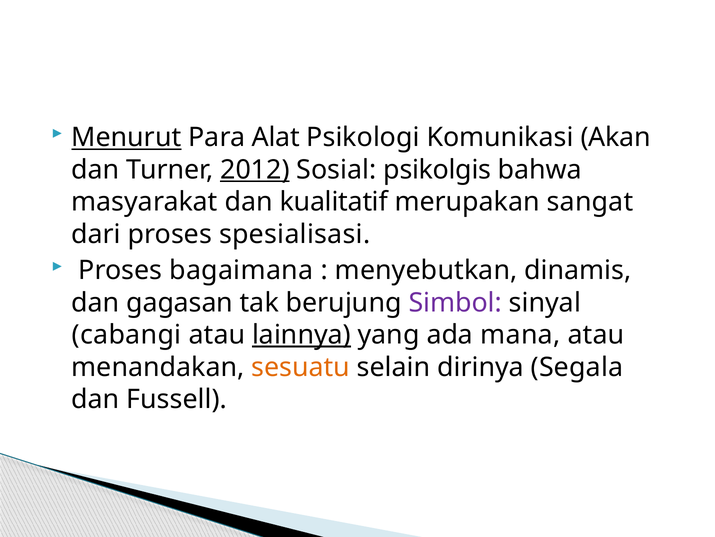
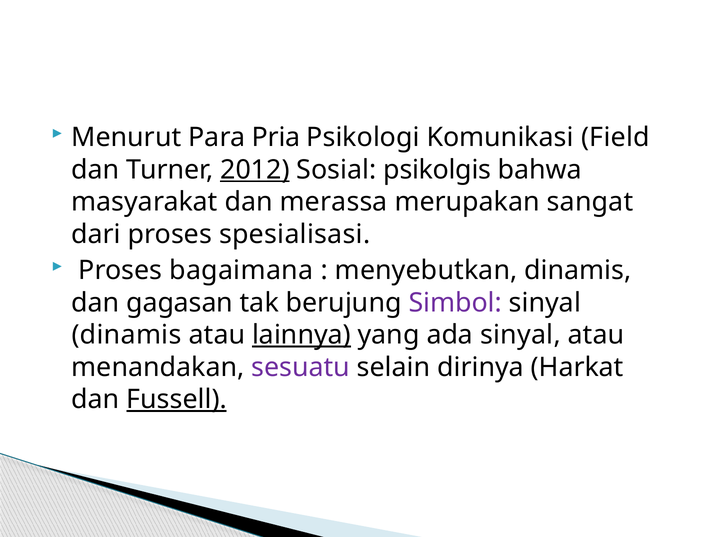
Menurut underline: present -> none (126, 137)
Alat: Alat -> Pria (276, 137)
Akan: Akan -> Field (615, 137)
kualitatif: kualitatif -> merassa (334, 202)
cabangi: cabangi -> dinamis (126, 335)
ada mana: mana -> sinyal (520, 335)
sesuatu colour: orange -> purple (301, 367)
Segala: Segala -> Harkat (577, 367)
Fussell underline: none -> present (177, 399)
